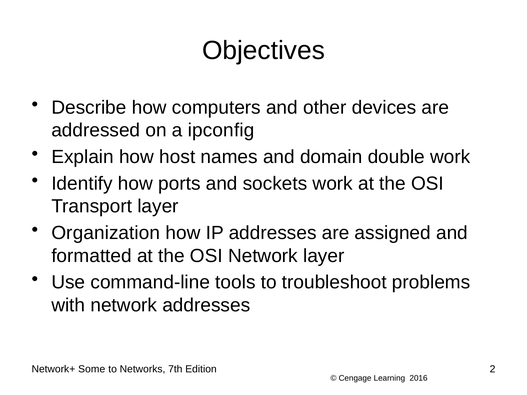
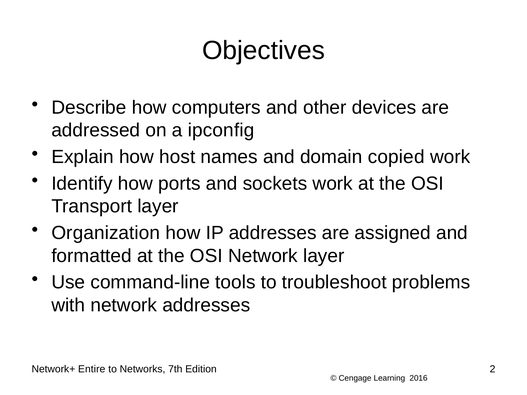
double: double -> copied (396, 157)
Some: Some -> Entire (92, 369)
